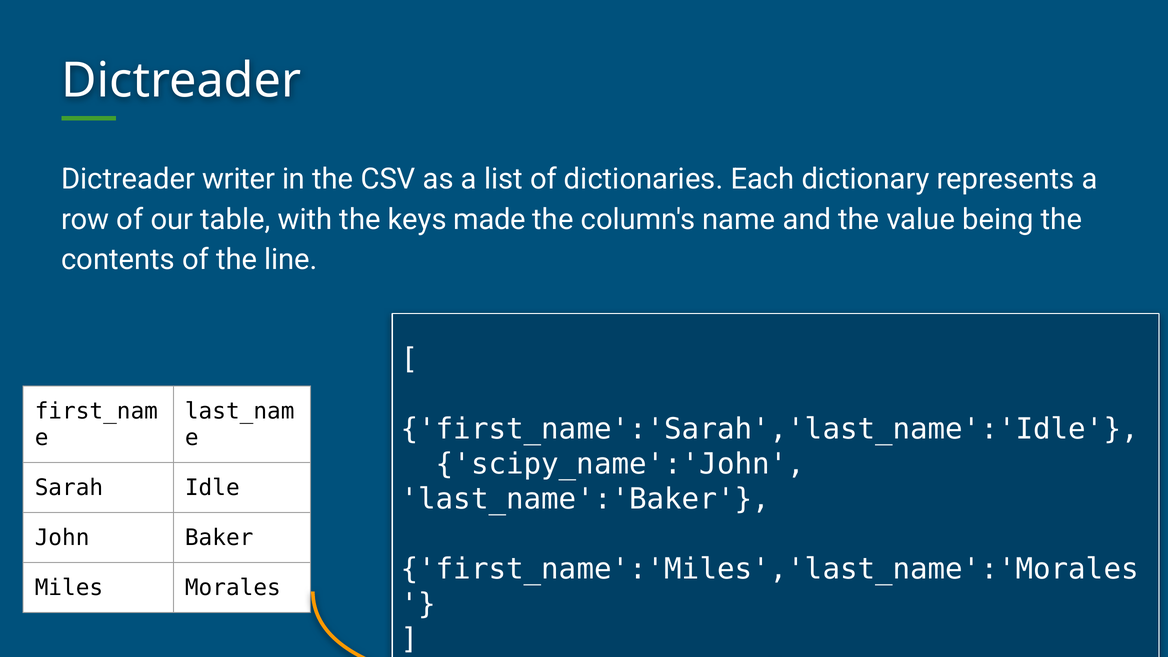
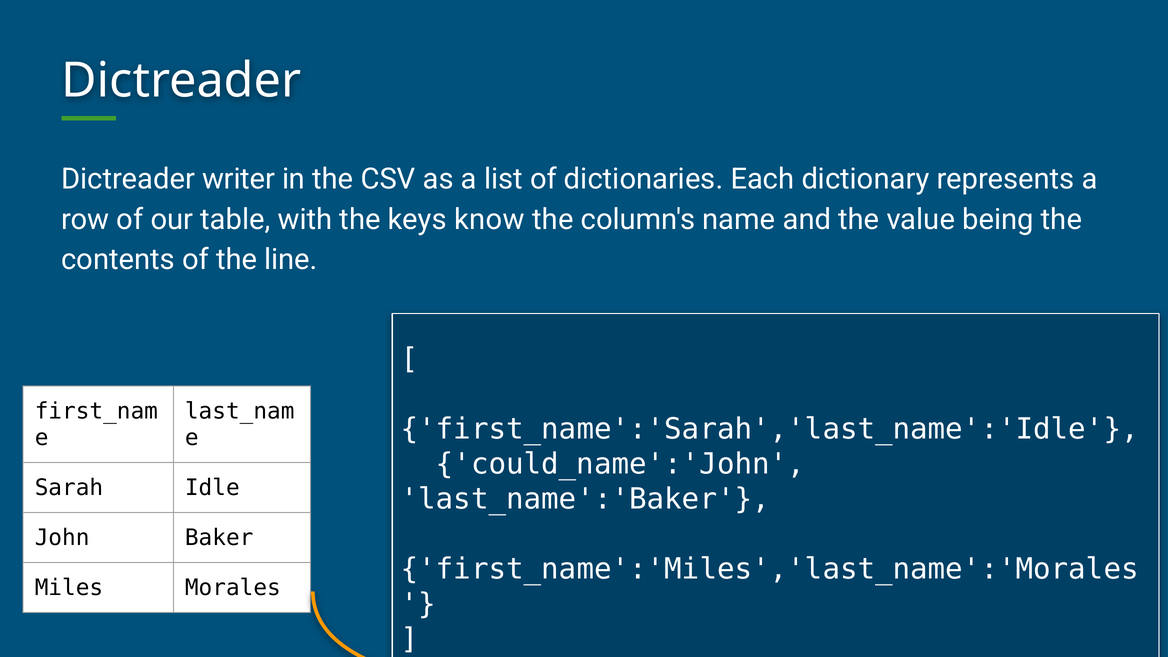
made: made -> know (489, 219)
scipy_name':'John: scipy_name':'John -> could_name':'John (620, 464)
